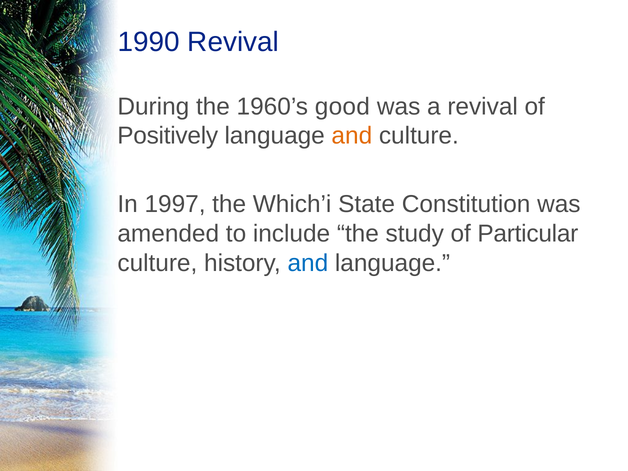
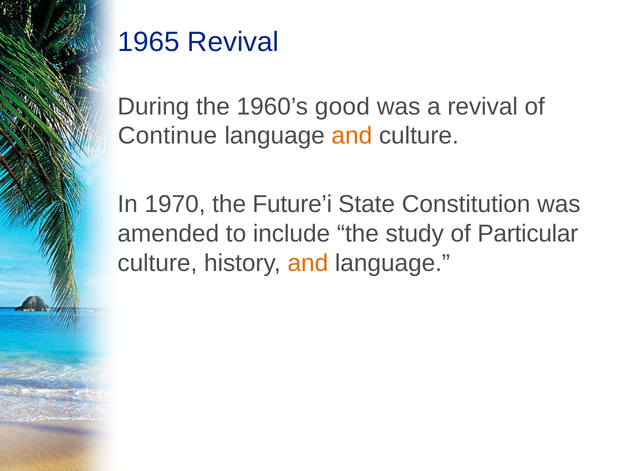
1990: 1990 -> 1965 (149, 42)
Positively: Positively -> Continue (167, 136)
1997: 1997 -> 1970 (175, 204)
Which’i: Which’i -> Future’i (292, 204)
and colour: blue -> orange (308, 263)
